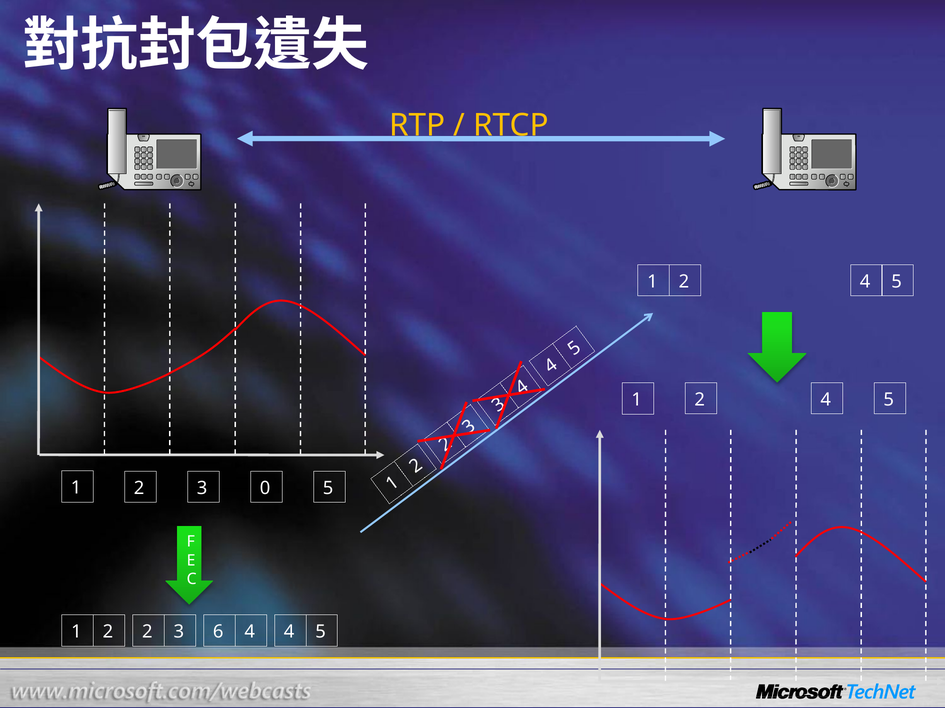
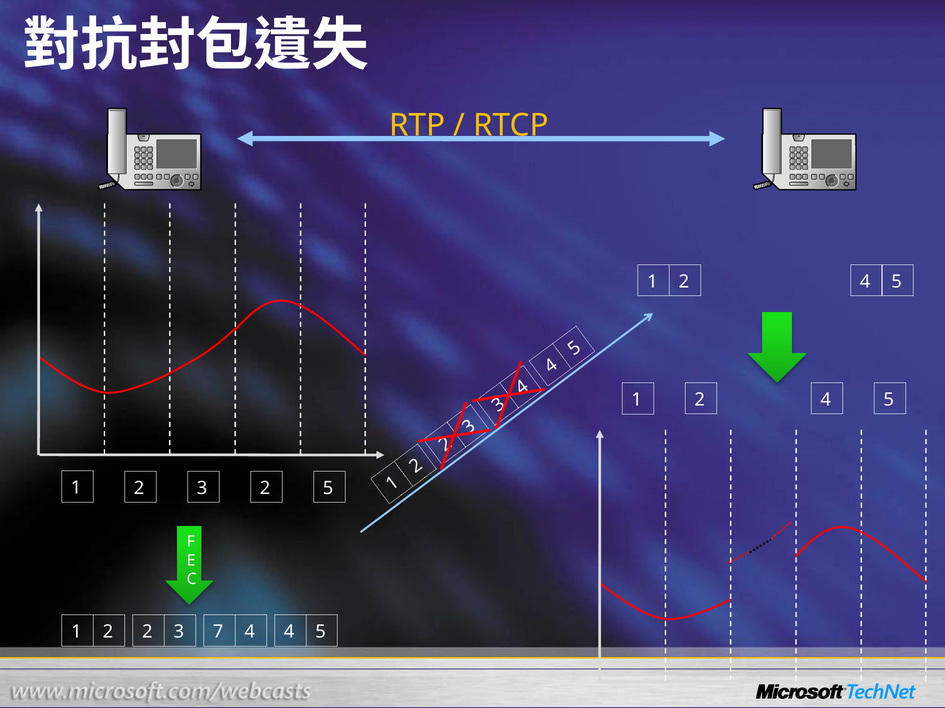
3 0: 0 -> 2 (265, 489)
6: 6 -> 7 (218, 632)
